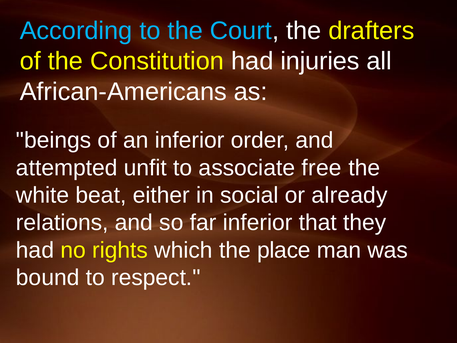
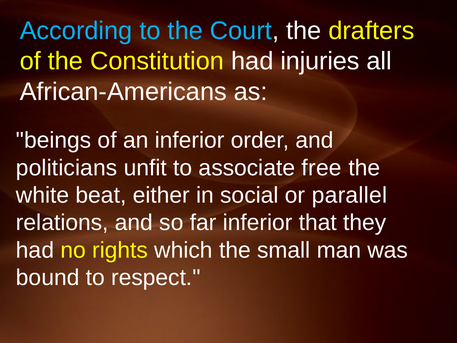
attempted: attempted -> politicians (67, 168)
already: already -> parallel (350, 195)
place: place -> small (284, 250)
